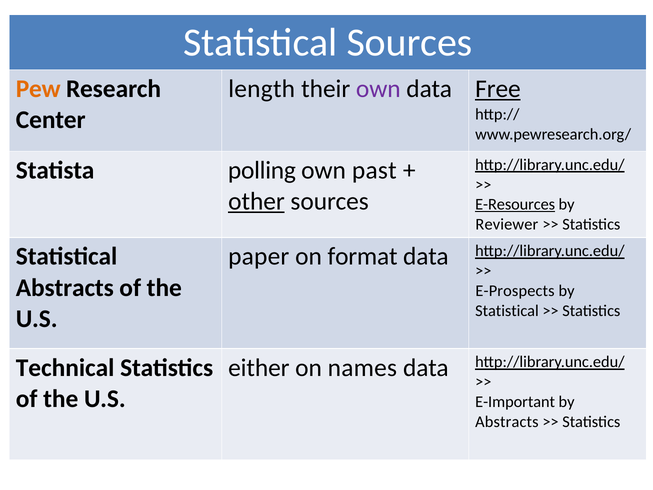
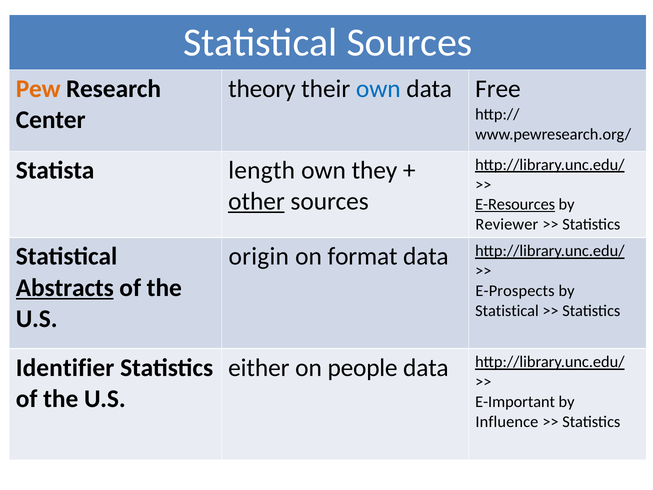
length: length -> theory (262, 89)
own colour: purple -> blue (378, 89)
Free underline: present -> none (498, 89)
polling: polling -> length (262, 170)
past: past -> they (374, 170)
paper: paper -> origin (259, 256)
Abstracts underline: none -> present (65, 287)
Technical: Technical -> Identifier (65, 367)
names: names -> people (363, 367)
Abstracts: Abstracts -> Influence (507, 422)
